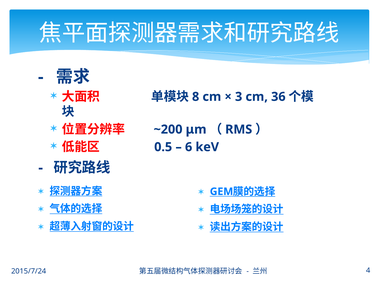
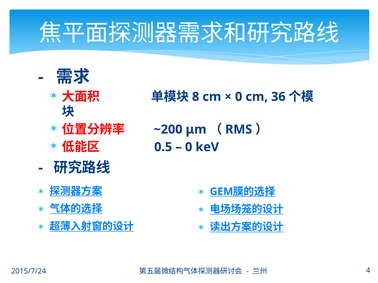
3: 3 -> 0 (239, 97)
6: 6 -> 0 (189, 147)
